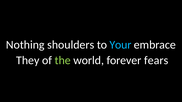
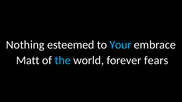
shoulders: shoulders -> esteemed (71, 45)
They: They -> Matt (28, 61)
the colour: light green -> light blue (63, 61)
